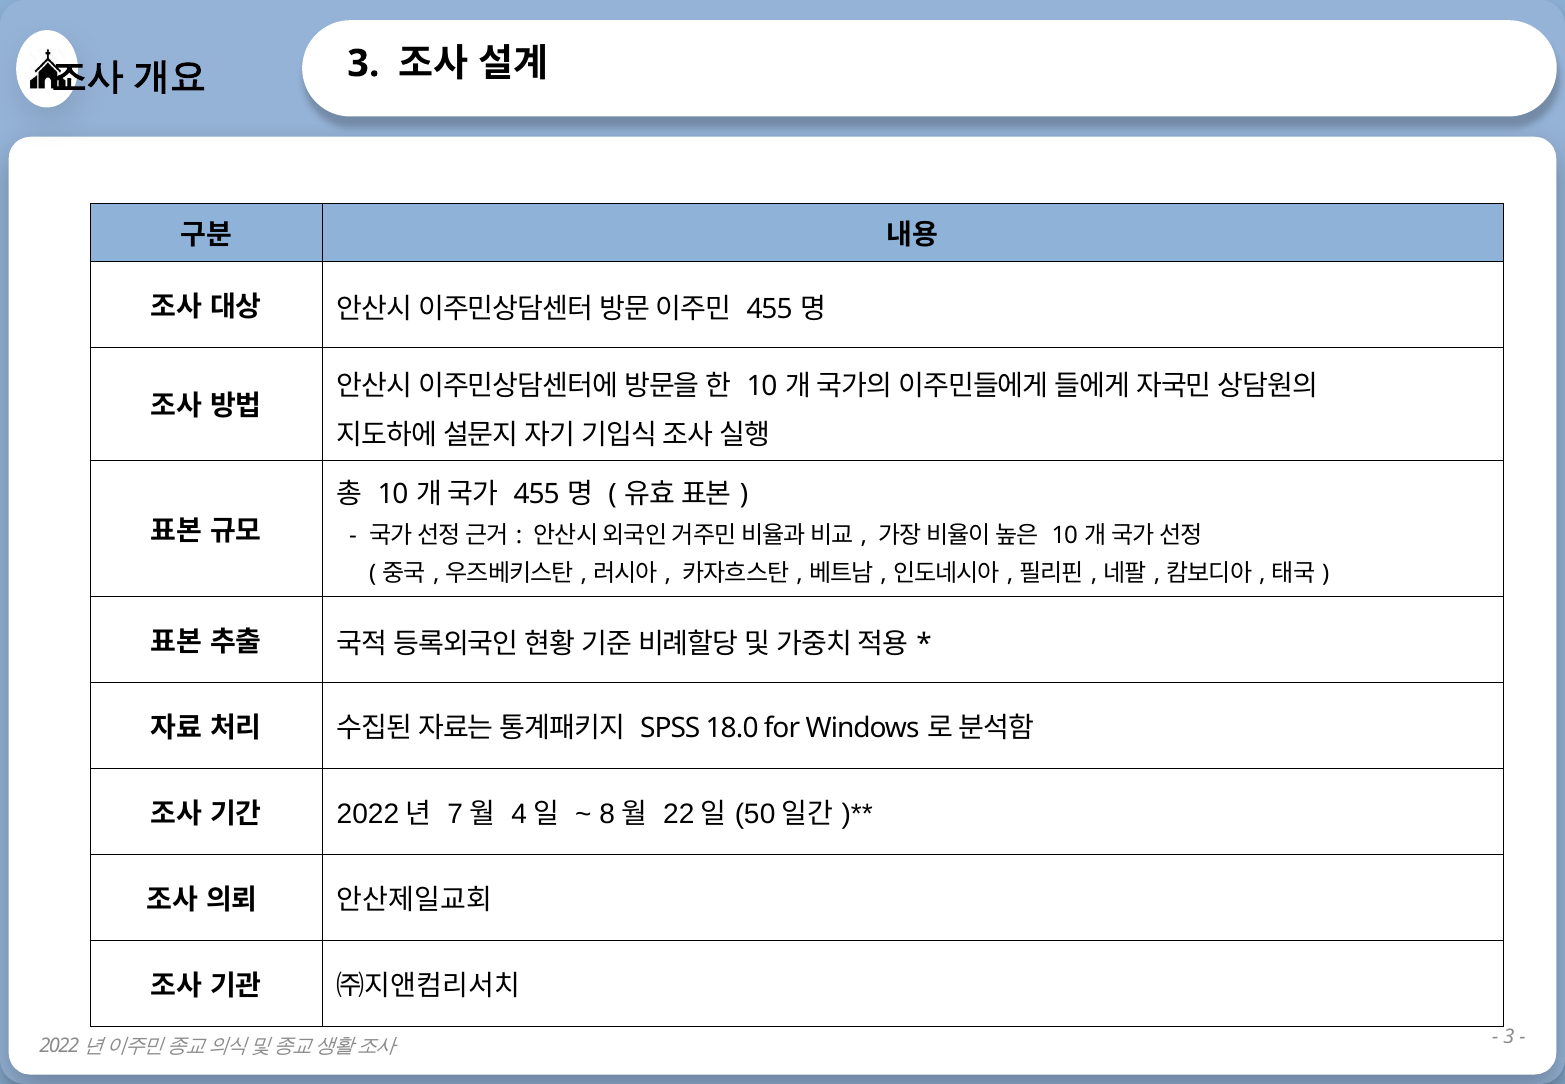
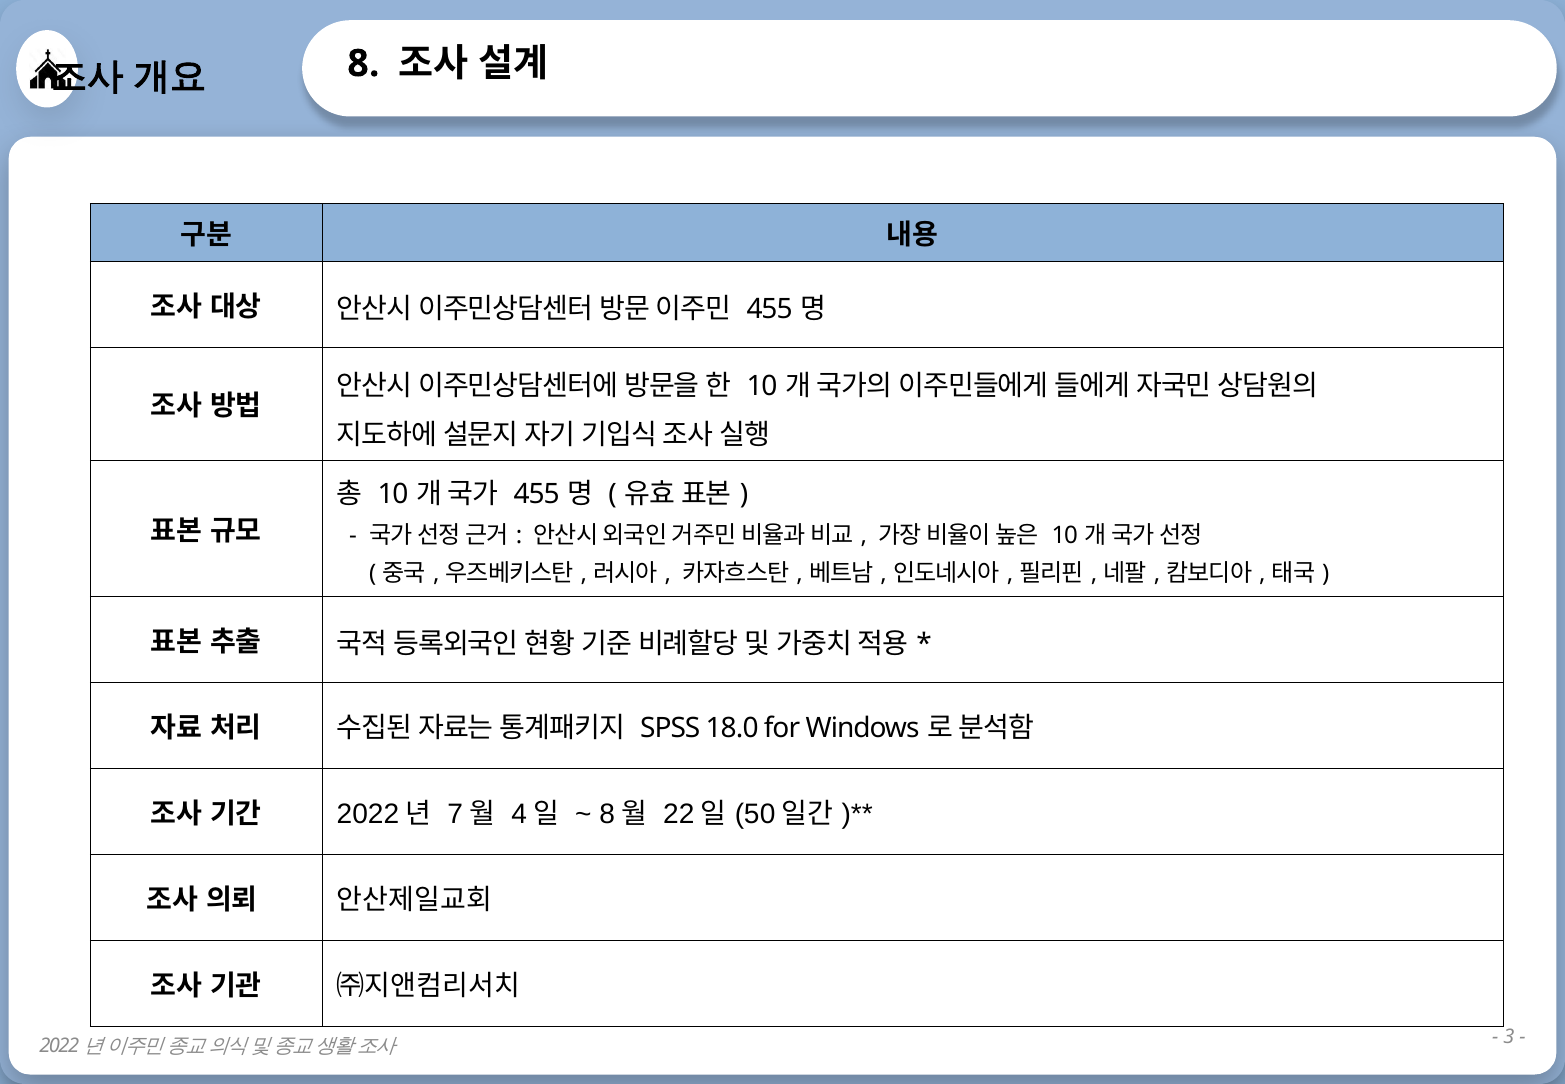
3: 3 -> 8 (363, 64)
